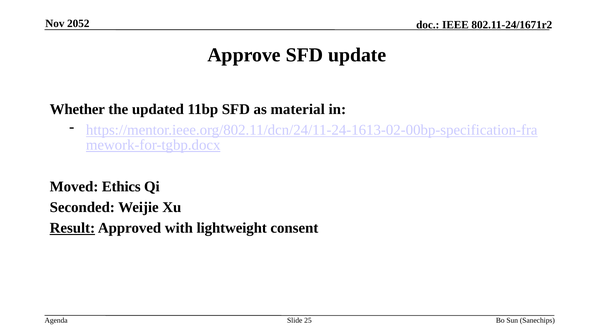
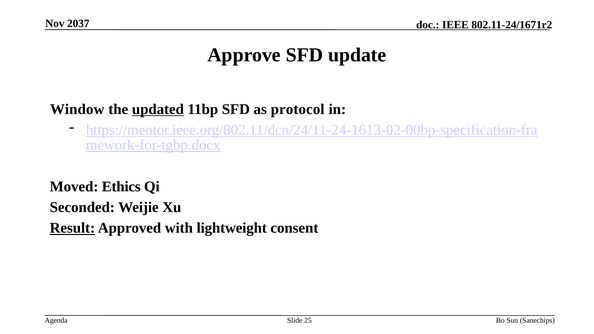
2052: 2052 -> 2037 (78, 24)
Whether: Whether -> Window (77, 109)
updated underline: none -> present (158, 109)
material: material -> protocol (298, 109)
